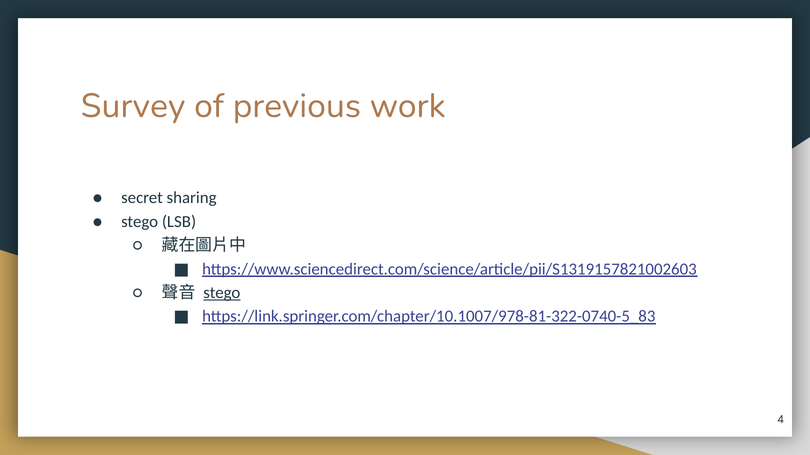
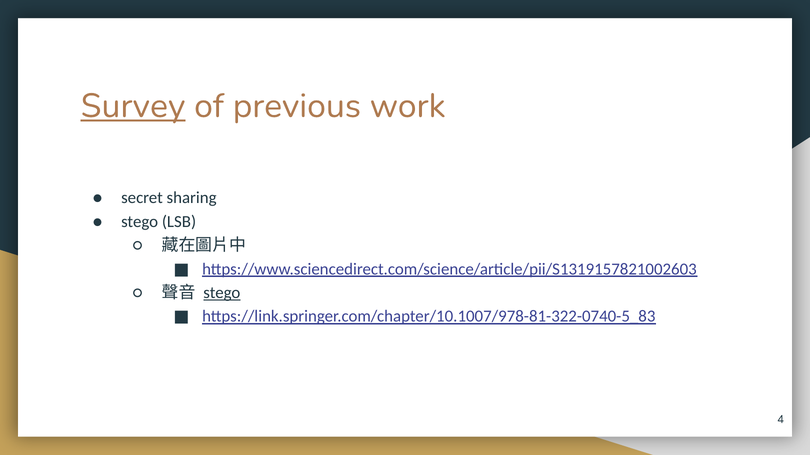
Survey underline: none -> present (133, 106)
